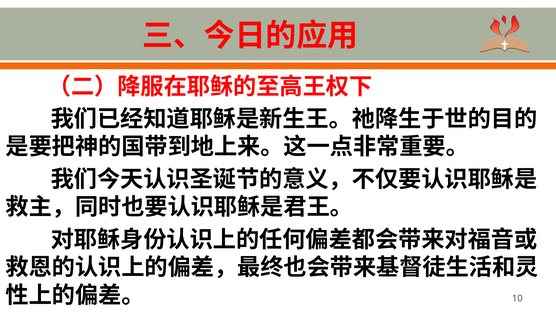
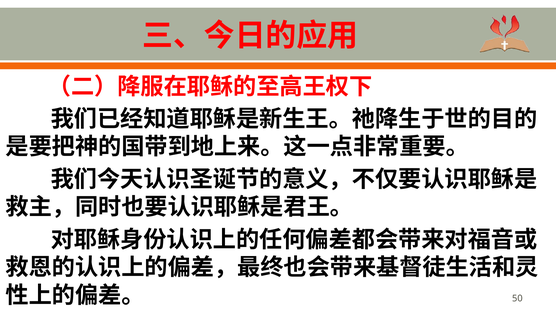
10: 10 -> 50 (517, 298)
